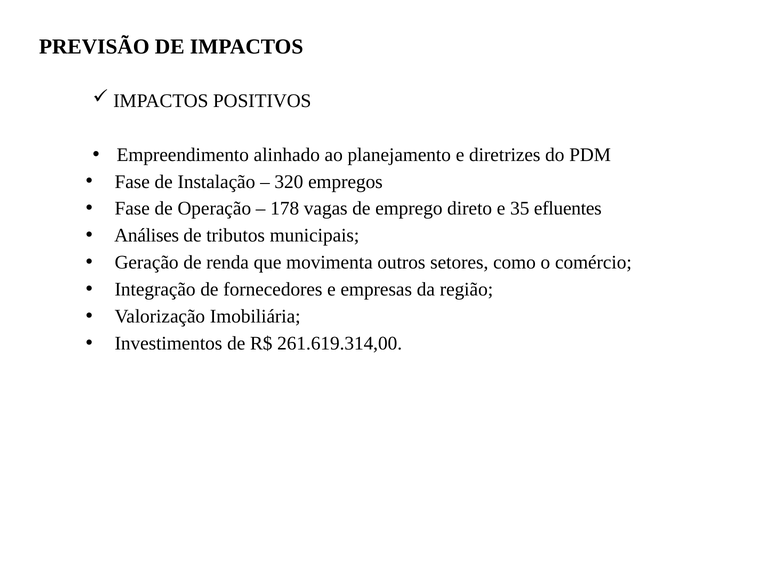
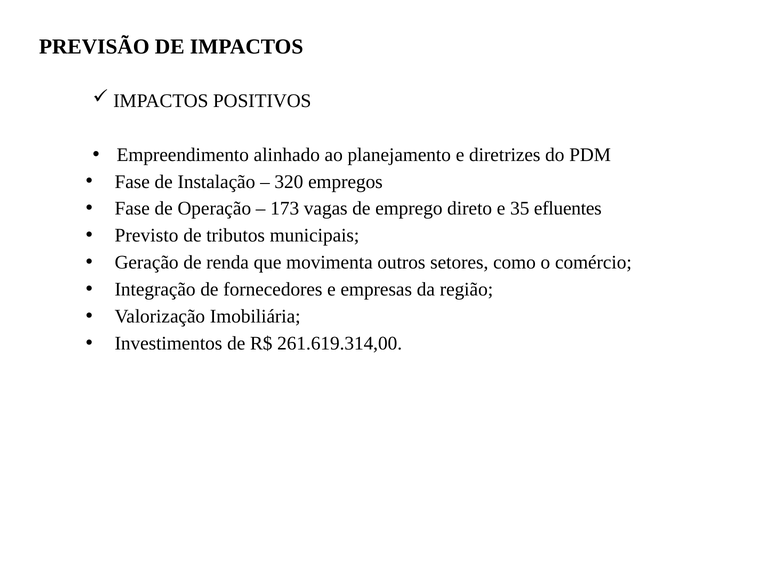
178: 178 -> 173 (285, 208)
Análises: Análises -> Previsto (147, 235)
